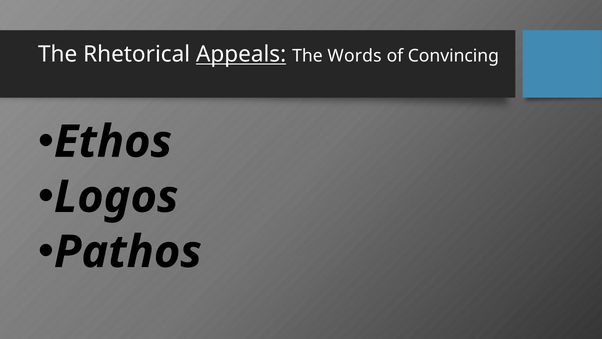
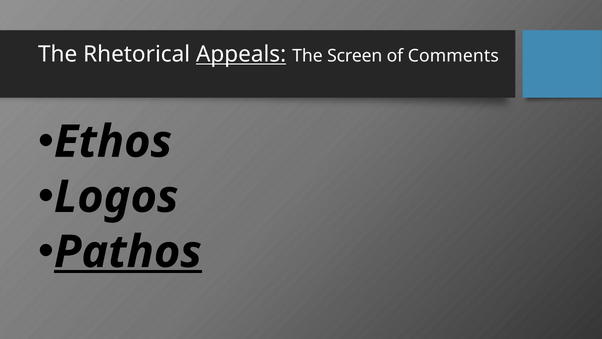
Words: Words -> Screen (355, 56)
Convincing: Convincing -> Comments (453, 56)
Pathos underline: none -> present (128, 252)
